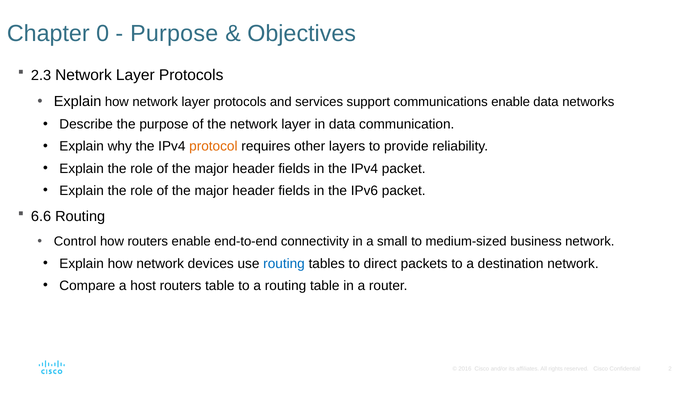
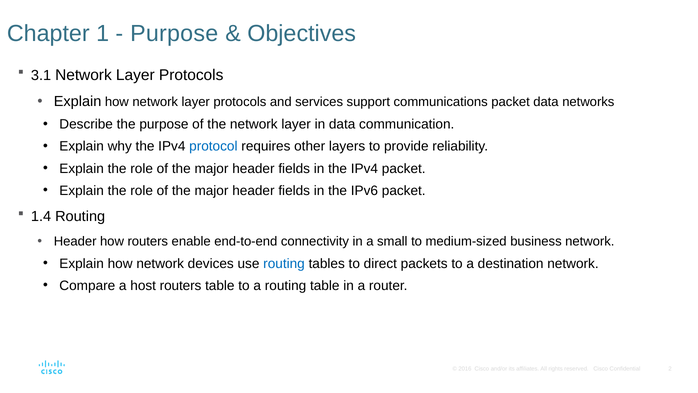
0: 0 -> 1 (103, 34)
2.3: 2.3 -> 3.1 (41, 75)
communications enable: enable -> packet (511, 102)
protocol colour: orange -> blue (213, 146)
6.6: 6.6 -> 1.4 (41, 216)
Control: Control -> Header (75, 241)
